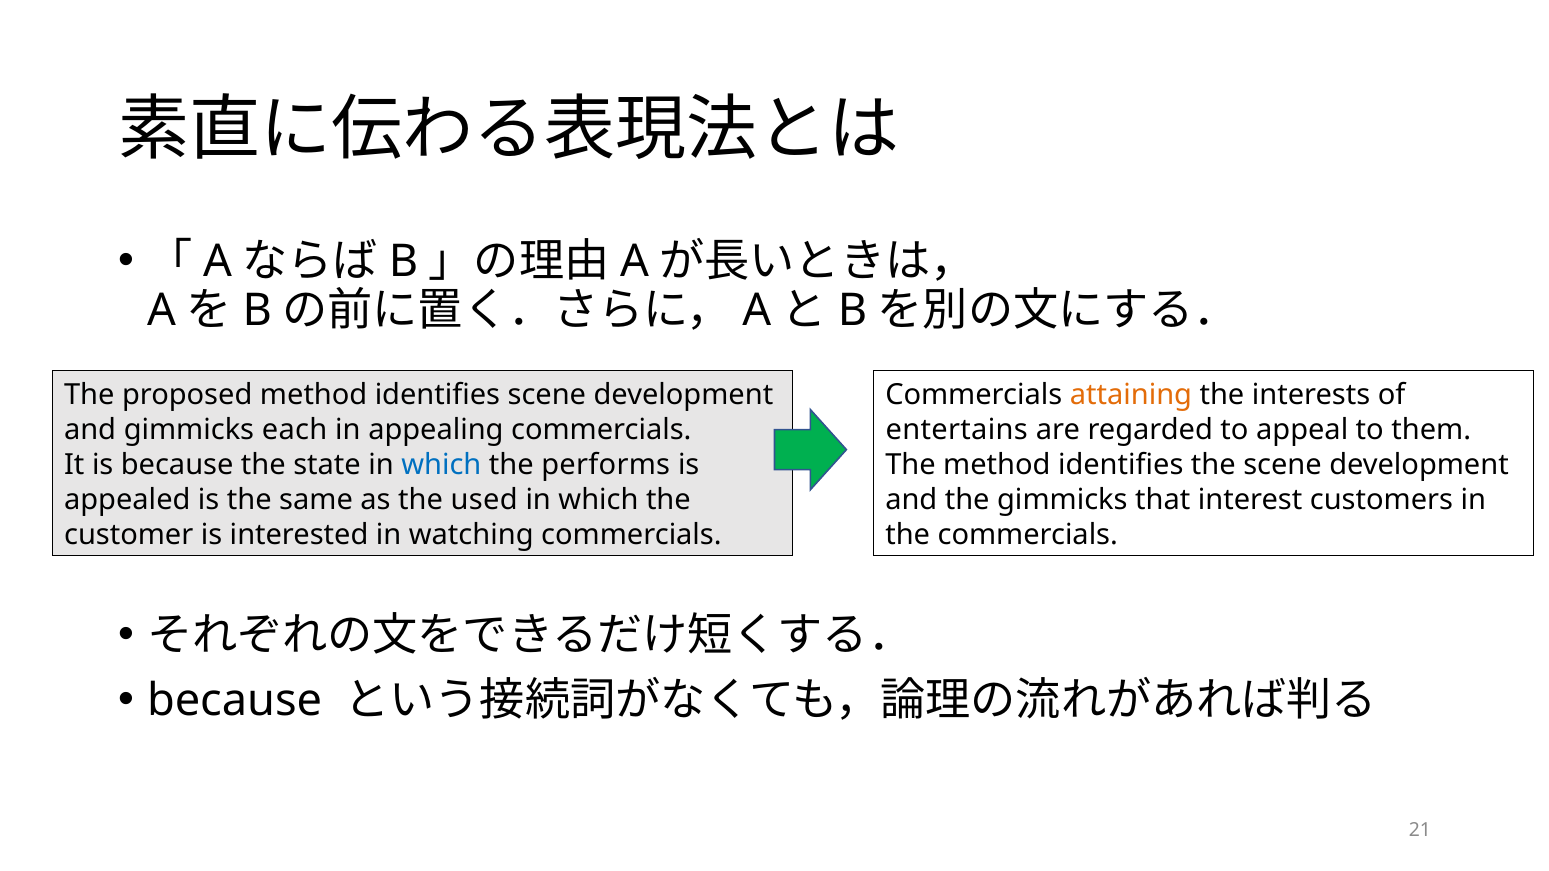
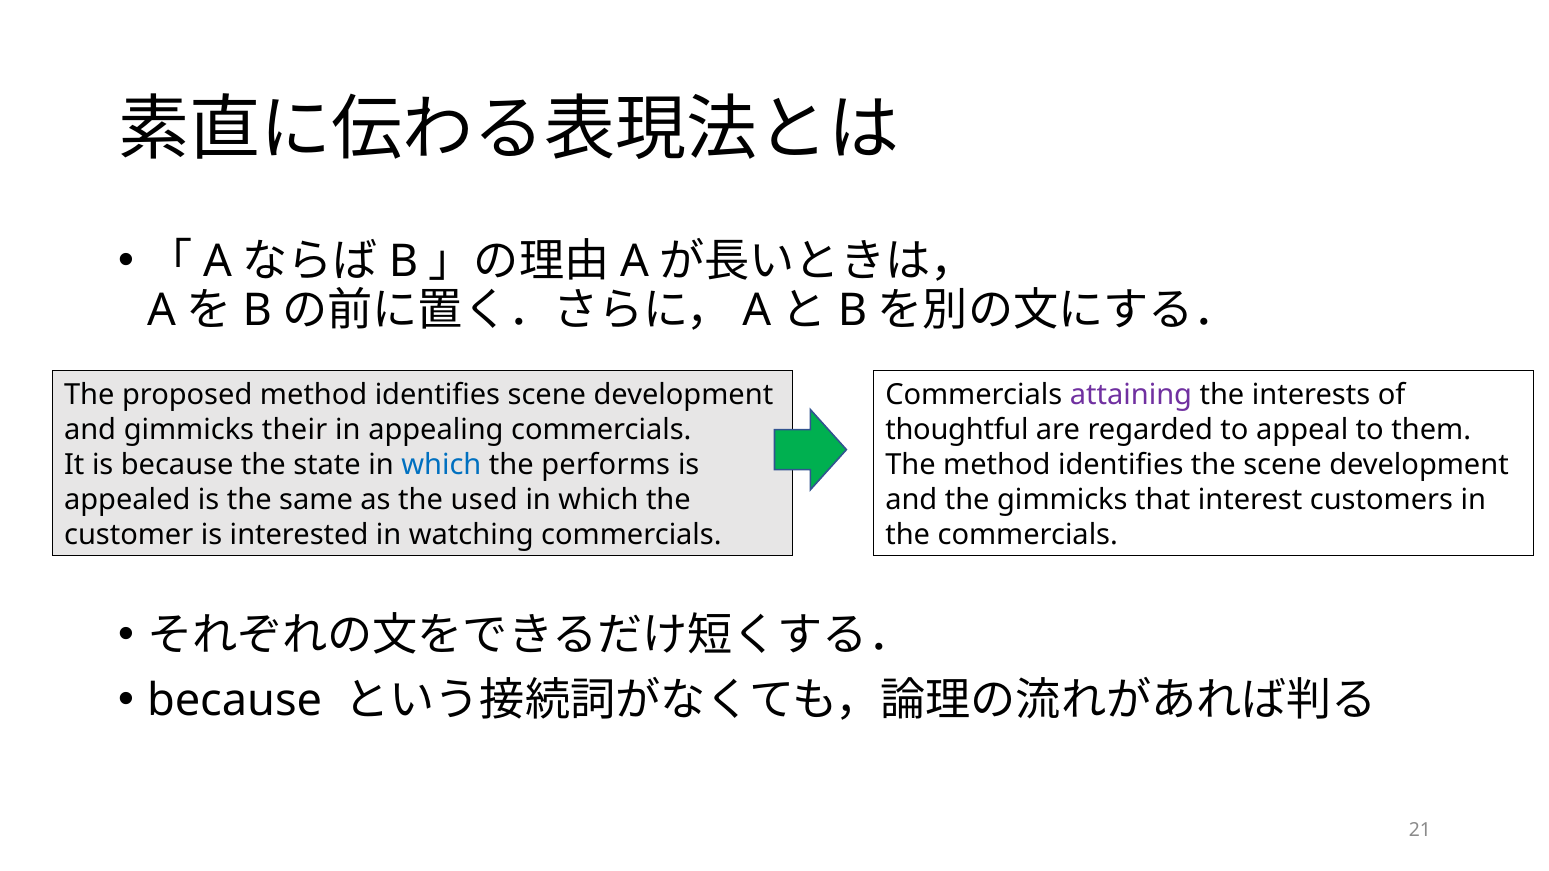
attaining colour: orange -> purple (1131, 396)
each: each -> their (295, 430)
entertains: entertains -> thoughtful (957, 430)
